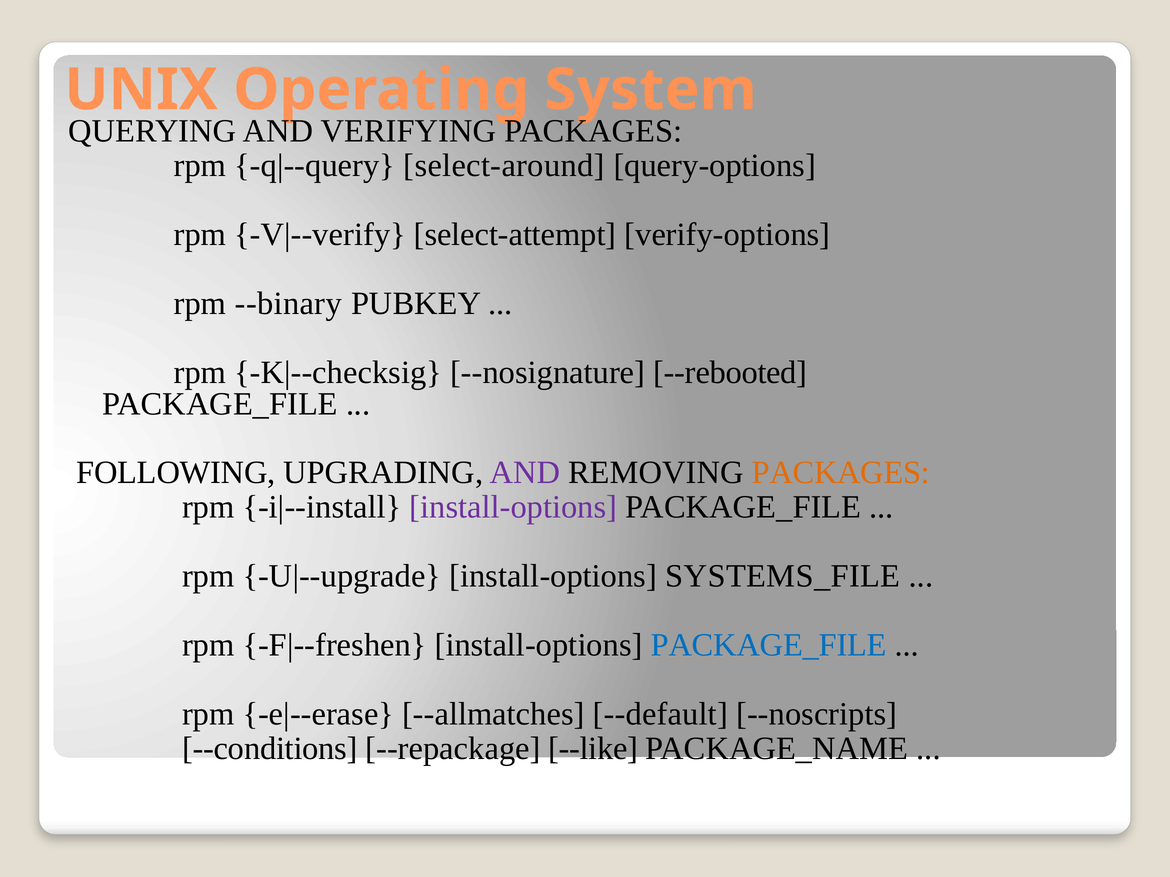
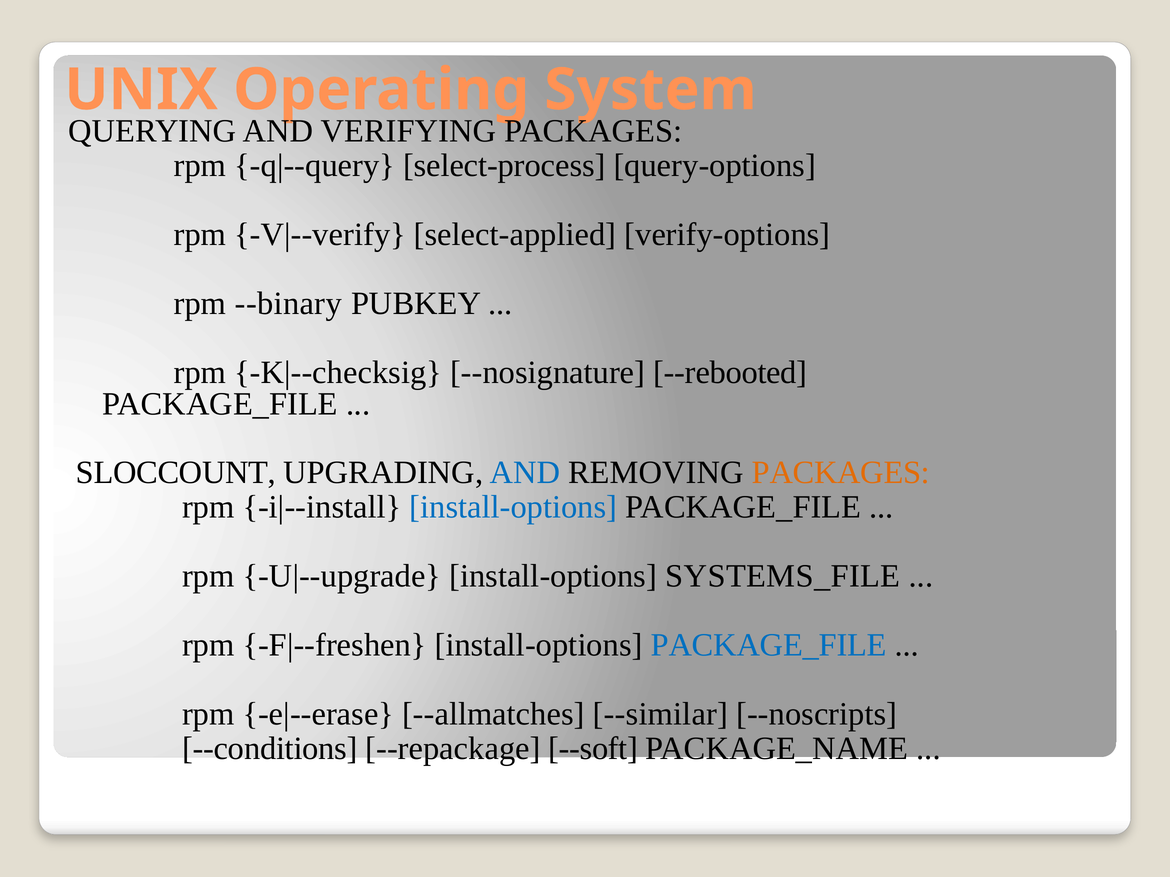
select-around: select-around -> select-process (504, 166)
select-attempt: select-attempt -> select-applied (515, 235)
FOLLOWING: FOLLOWING -> SLOCCOUNT (176, 473)
AND colour: purple -> blue (525, 473)
install-options colour: purple -> blue (513, 508)
--default: --default -> --similar (660, 715)
--like: --like -> --soft (593, 749)
